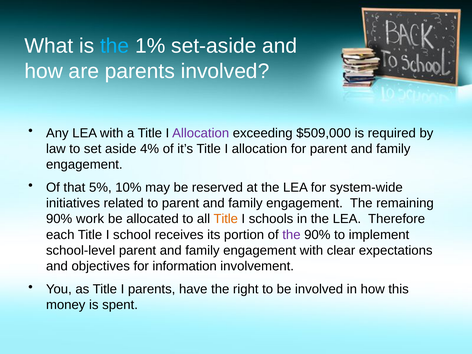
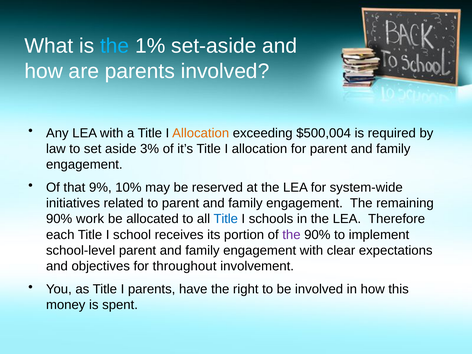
Allocation colour: purple -> orange (201, 133)
$509,000: $509,000 -> $500,004 (324, 133)
4%: 4% -> 3% (150, 149)
5%: 5% -> 9% (100, 187)
Title colour: orange -> blue (226, 219)
information: information -> throughout (185, 266)
